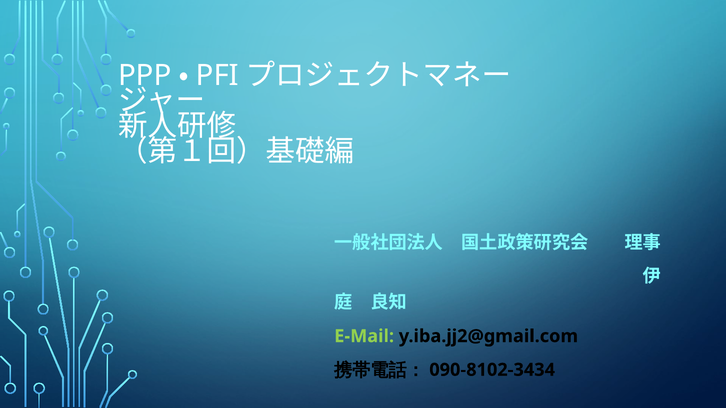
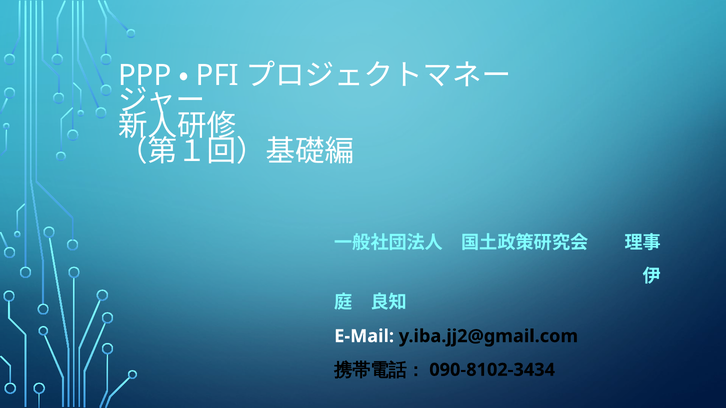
E-Mail colour: light green -> white (364, 336)
